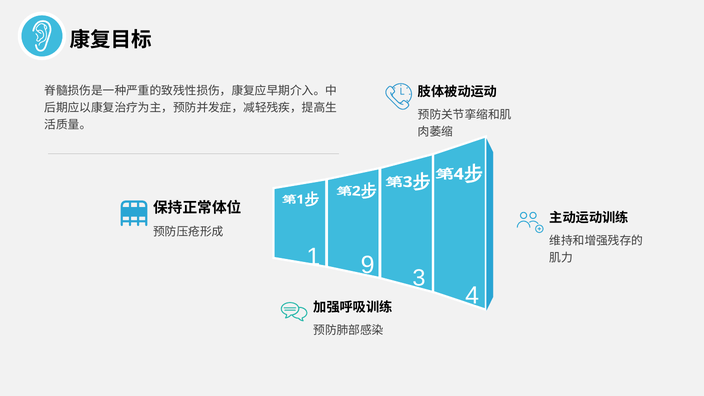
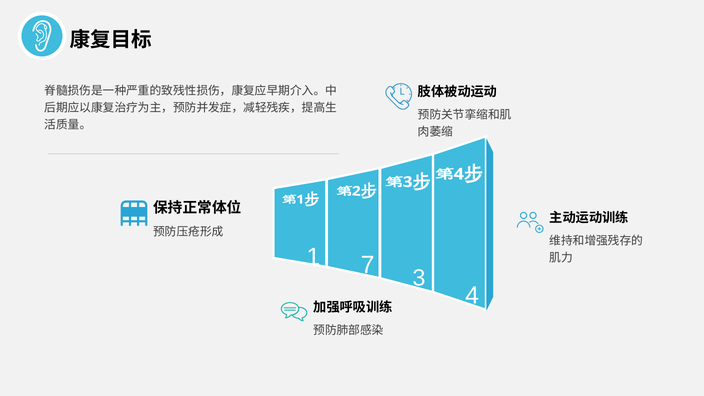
9: 9 -> 7 (368, 265)
